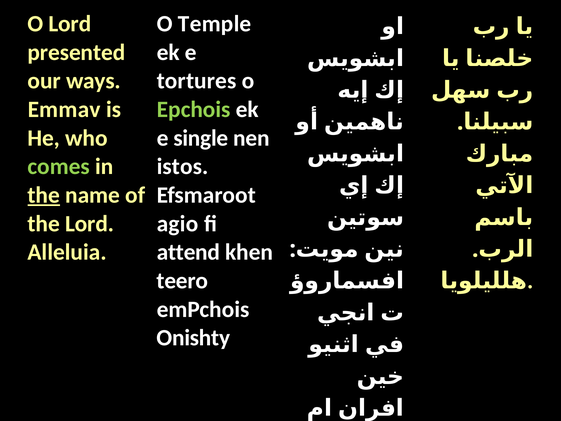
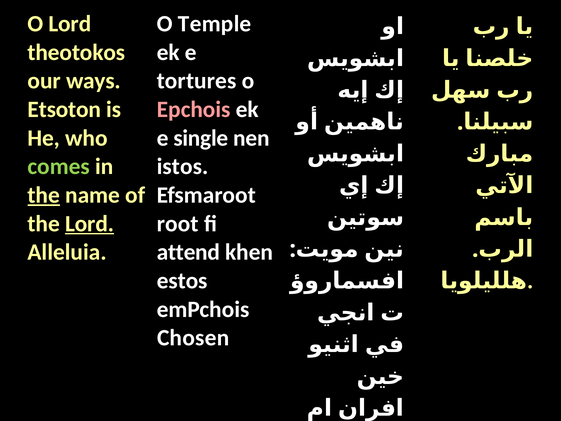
presented: presented -> theotokos (76, 52)
Emmav: Emmav -> Etsoton (64, 109)
Epchois colour: light green -> pink (194, 109)
Lord underline: none -> present (90, 224)
agio: agio -> root (178, 224)
teero: teero -> estos (182, 281)
Onishty: Onishty -> Chosen (193, 338)
